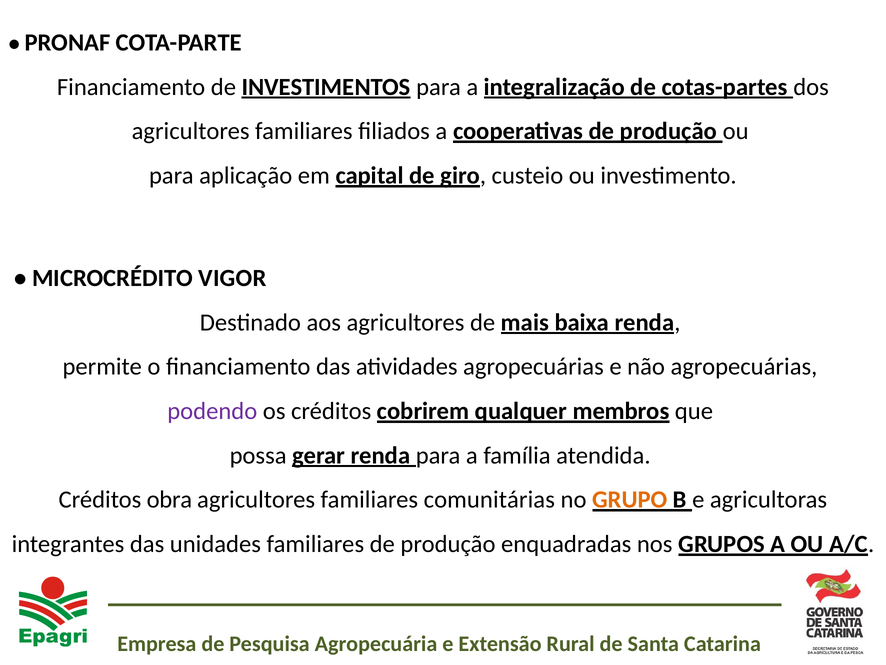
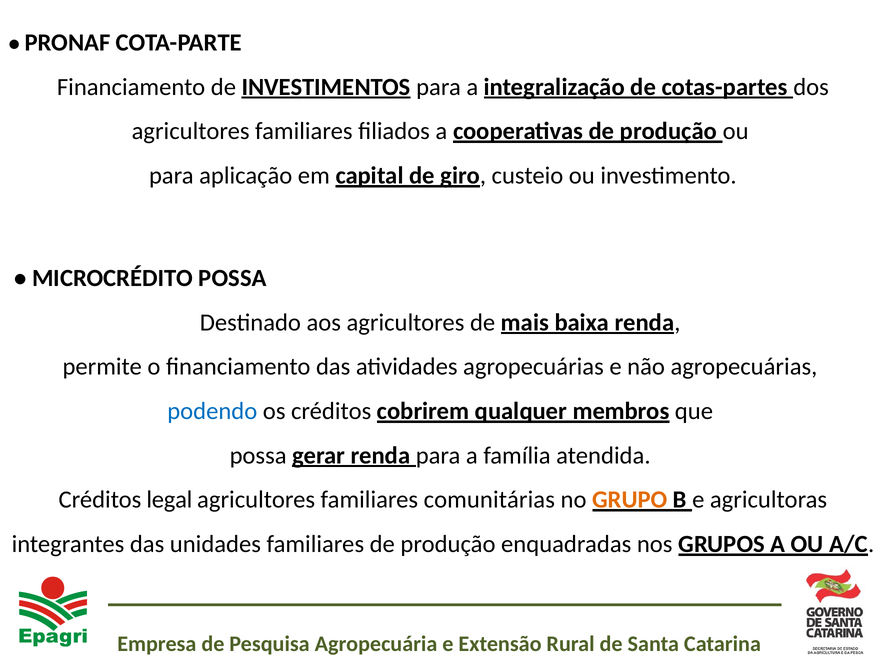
MICROCRÉDITO VIGOR: VIGOR -> POSSA (233, 278)
podendo colour: purple -> blue (212, 411)
obra: obra -> legal (169, 499)
